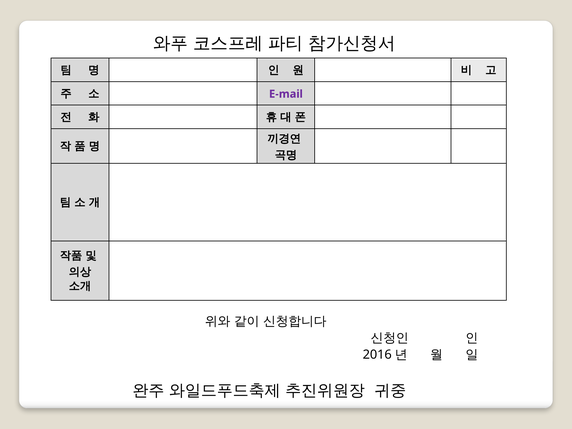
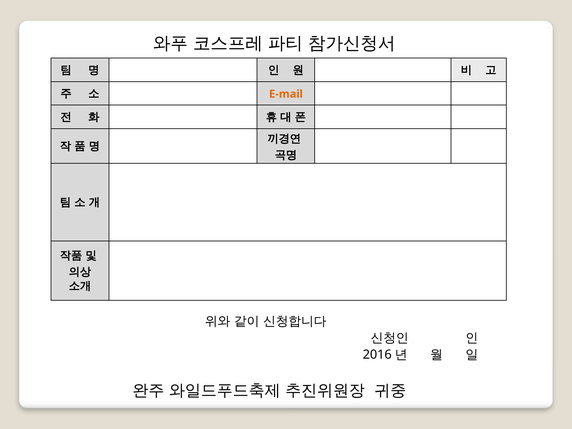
E-mail colour: purple -> orange (286, 94)
